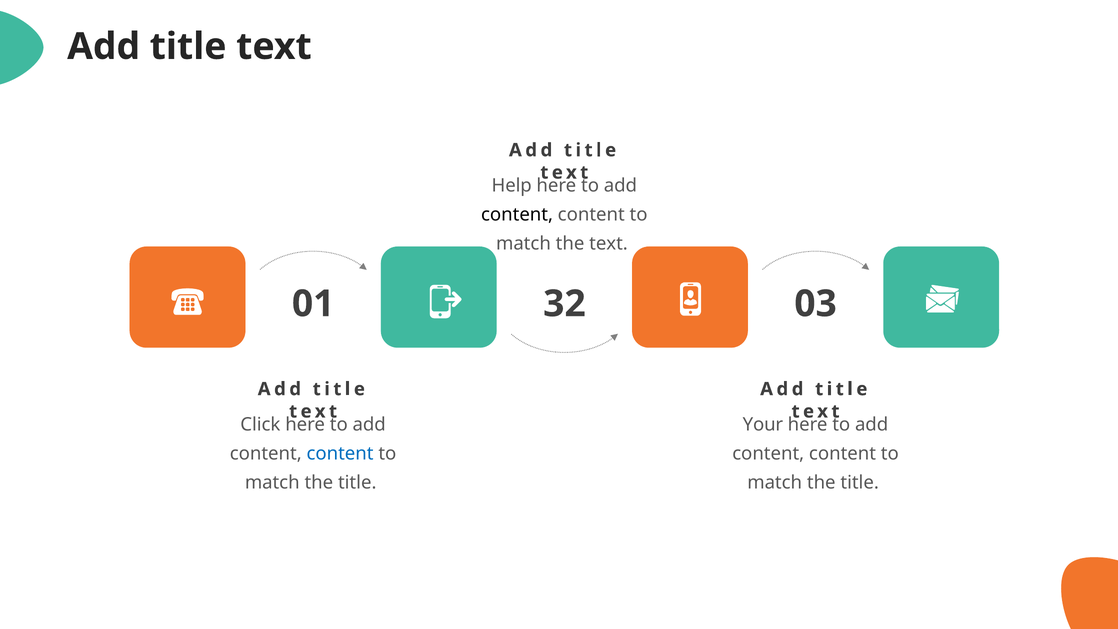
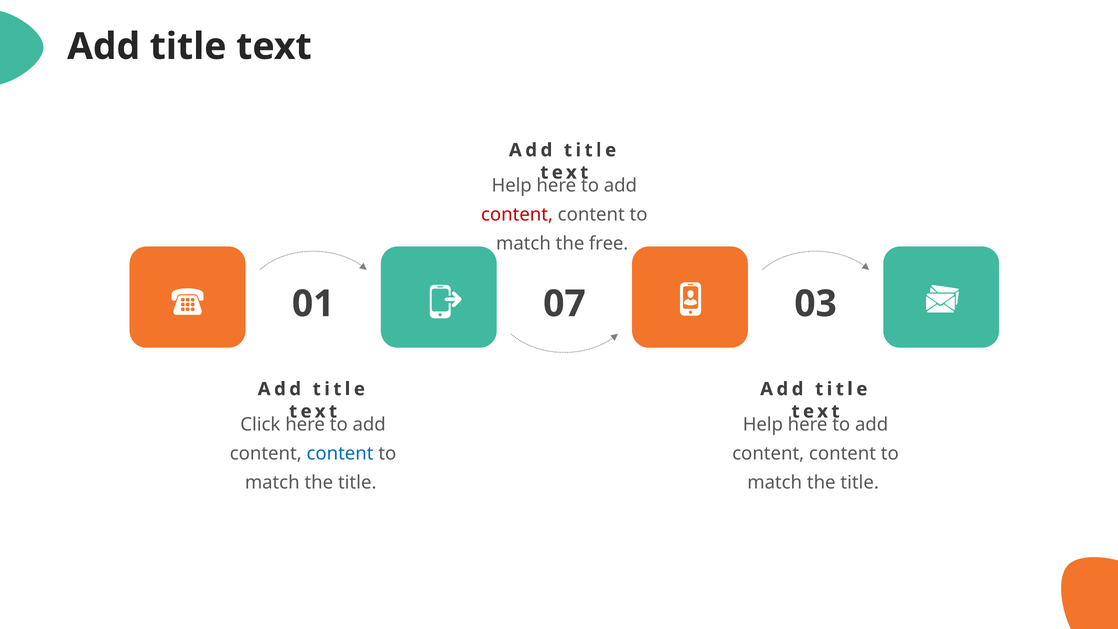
content colour: black -> red (517, 214)
the text: text -> free (609, 244)
32: 32 -> 07 (564, 304)
Your: Your -> Help (763, 424)
